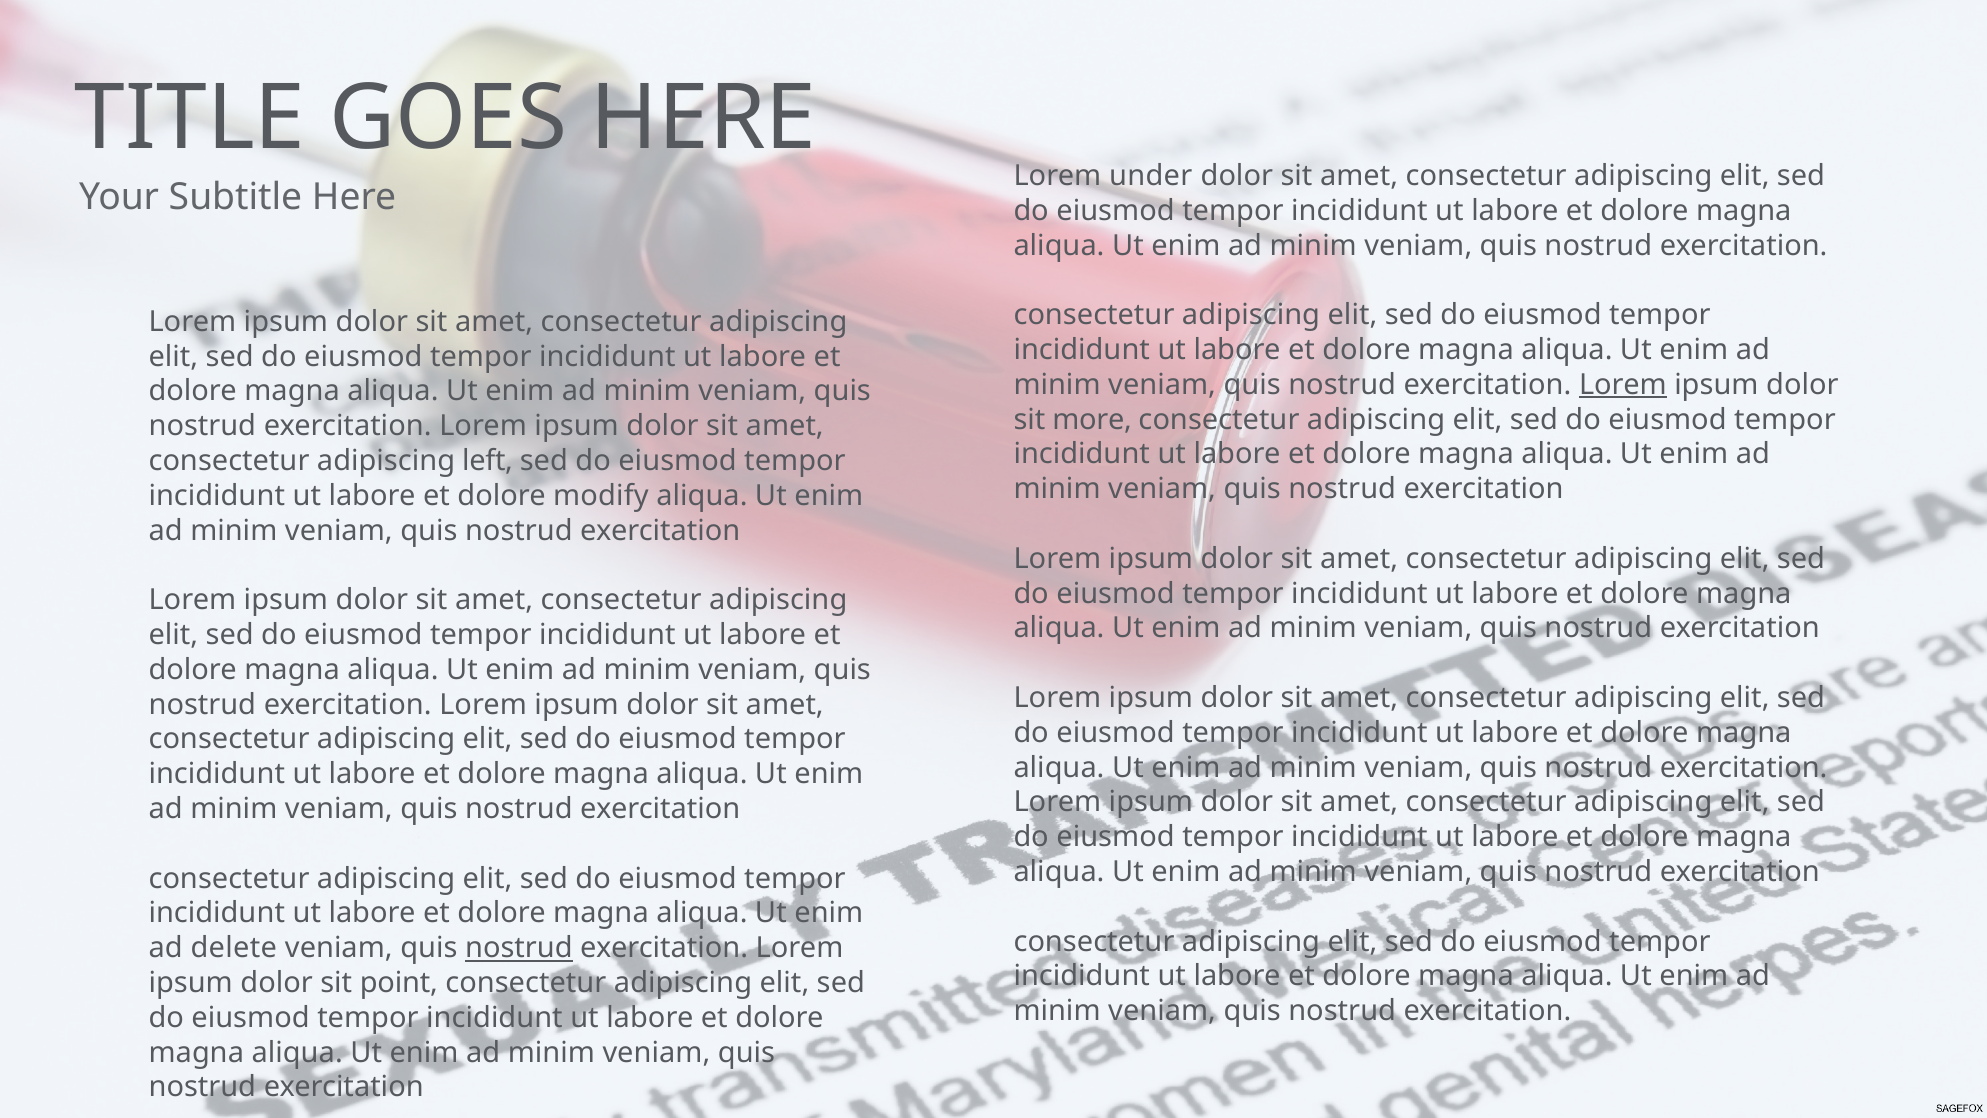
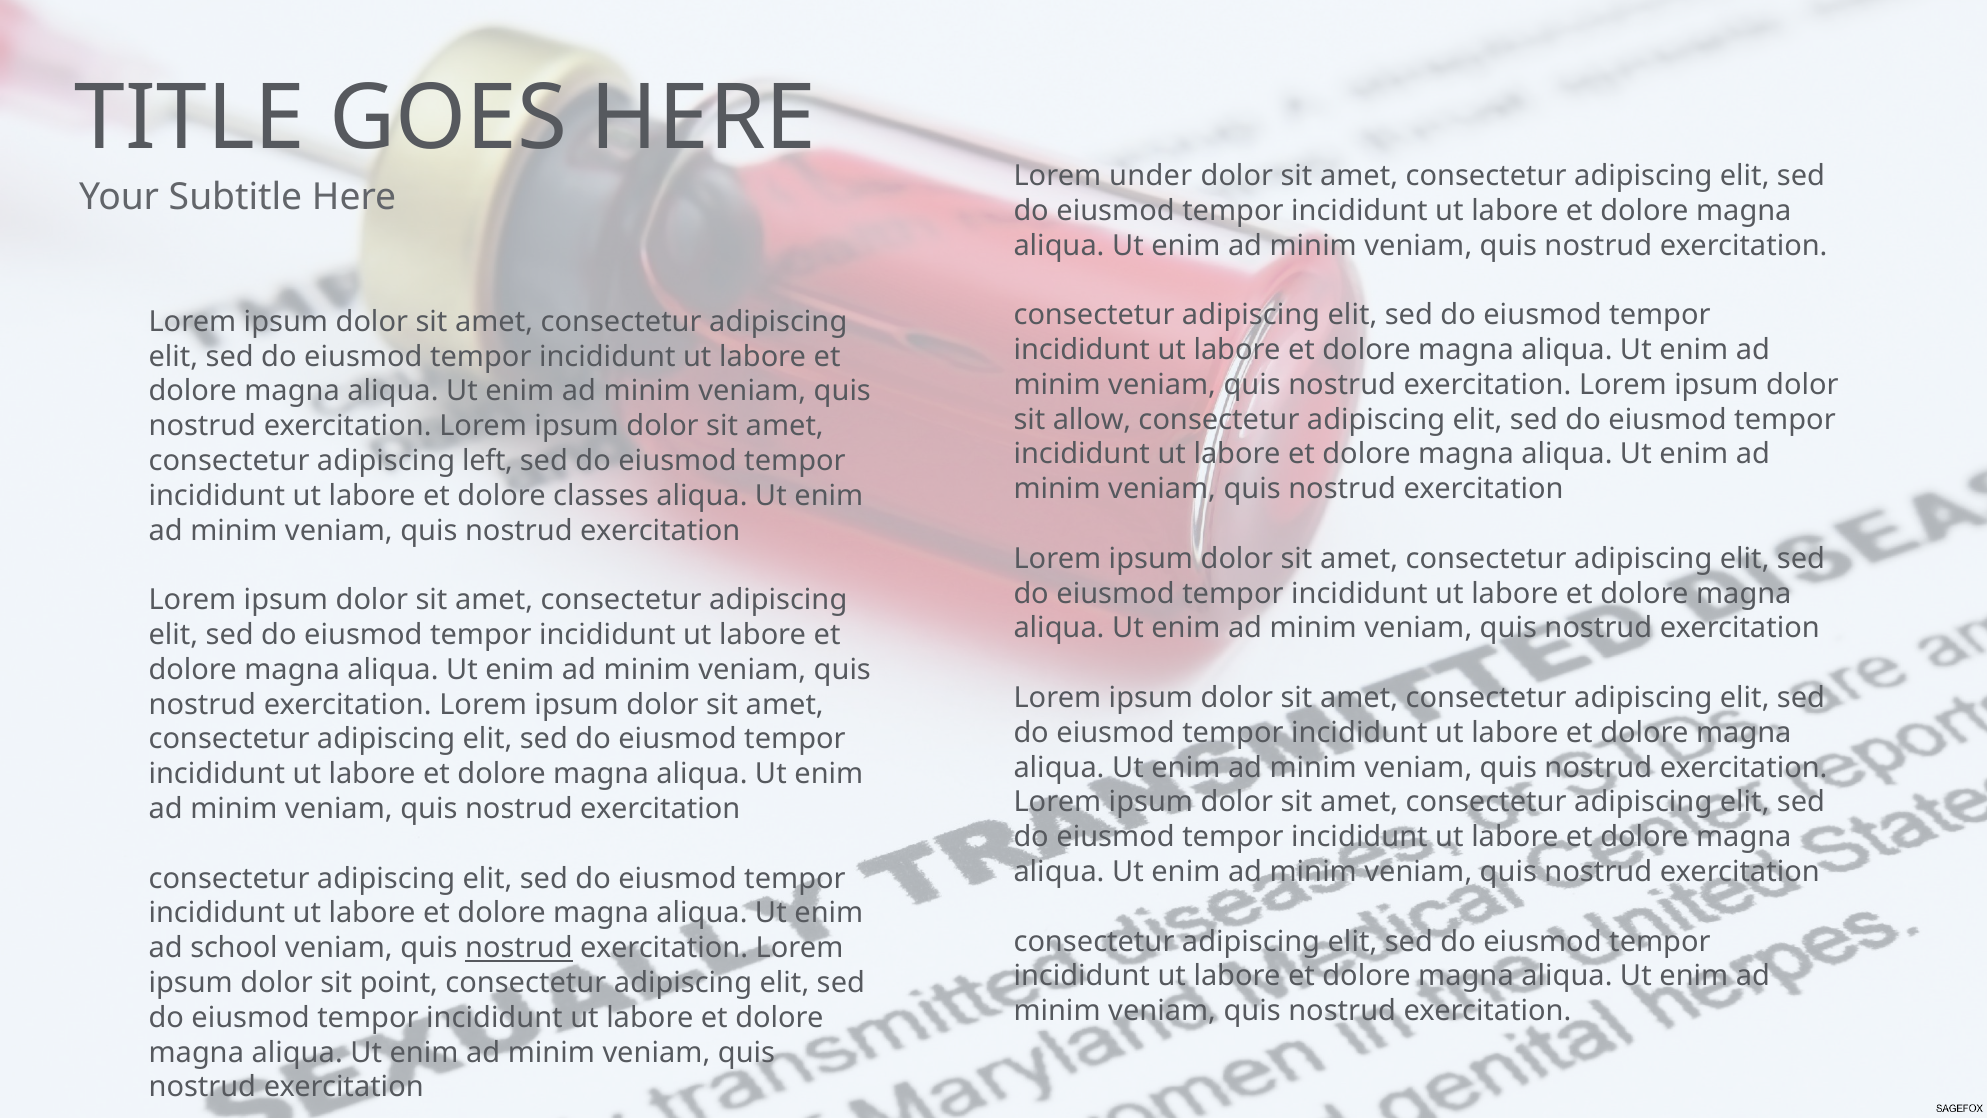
Lorem underline: present -> none (1623, 385)
more: more -> allow (1092, 419)
modify: modify -> classes (601, 496)
delete: delete -> school (234, 948)
